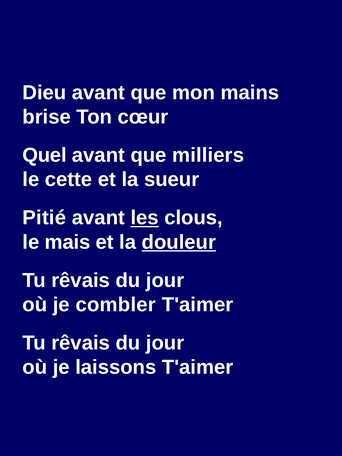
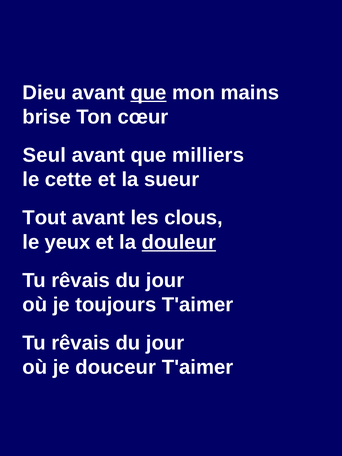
que underline: none -> present (149, 93)
Quel: Quel -> Seul (44, 155)
Pitié: Pitié -> Tout (44, 218)
les underline: present -> none (145, 218)
mais: mais -> yeux (67, 242)
combler: combler -> toujours (116, 305)
laissons: laissons -> douceur (116, 367)
